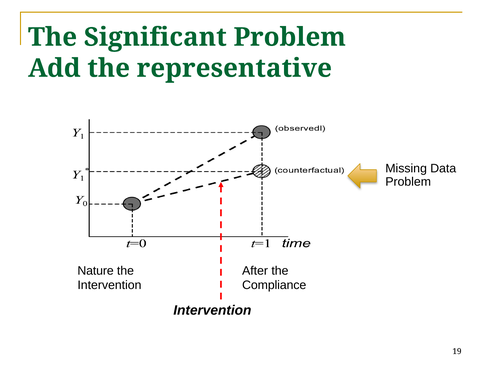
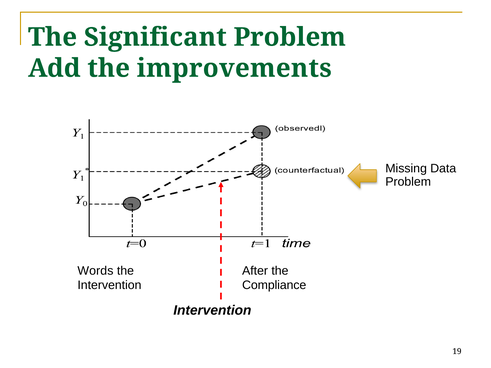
representative: representative -> improvements (234, 68)
Nature: Nature -> Words (95, 271)
